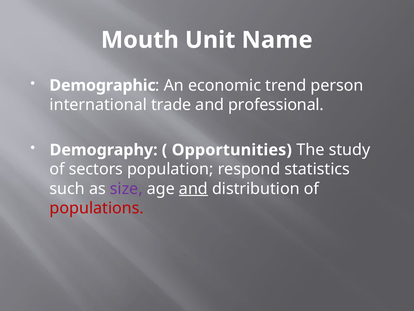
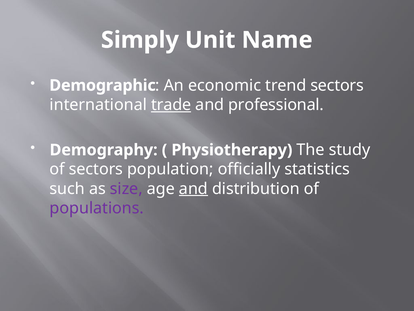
Mouth: Mouth -> Simply (140, 40)
trend person: person -> sectors (337, 85)
trade underline: none -> present (171, 105)
Opportunities: Opportunities -> Physiotherapy (232, 150)
respond: respond -> officially (249, 169)
populations colour: red -> purple (97, 208)
